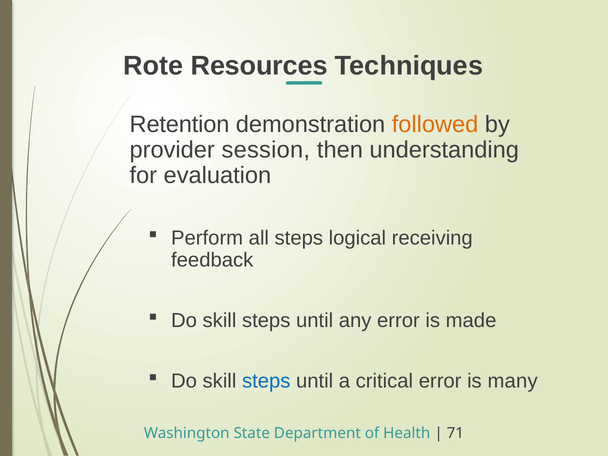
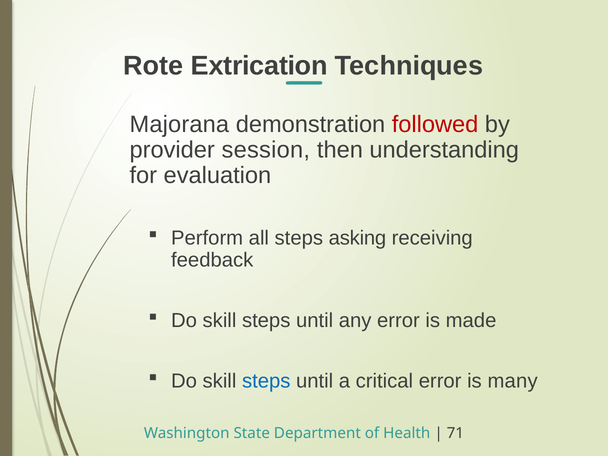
Resources: Resources -> Extrication (259, 66)
Retention: Retention -> Majorana (179, 124)
followed colour: orange -> red (435, 124)
logical: logical -> asking (357, 238)
